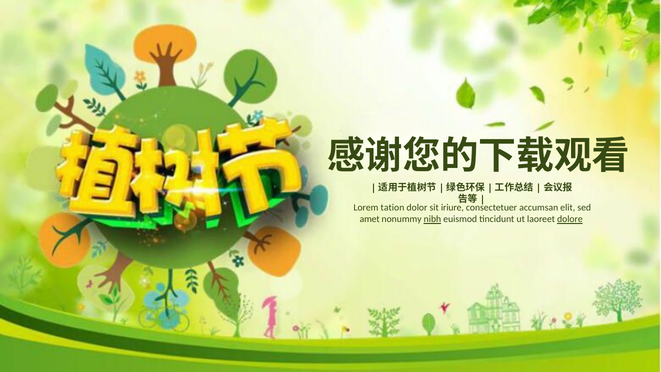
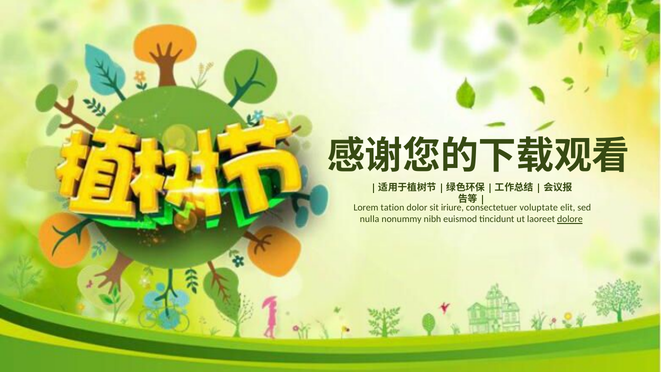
accumsan: accumsan -> voluptate (539, 208)
amet: amet -> nulla (370, 219)
nibh underline: present -> none (432, 219)
